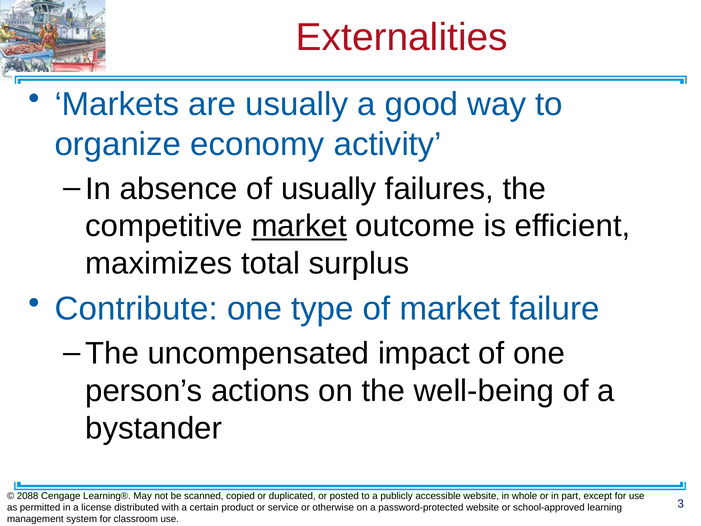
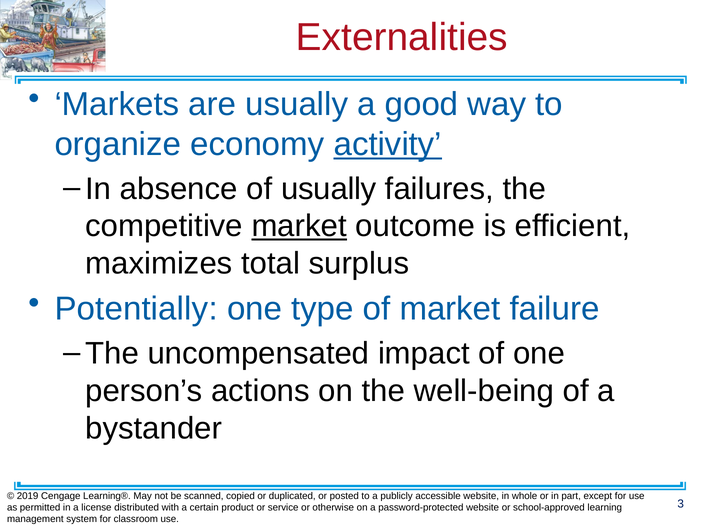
activity underline: none -> present (388, 144)
Contribute: Contribute -> Potentially (136, 309)
2088: 2088 -> 2019 (28, 496)
